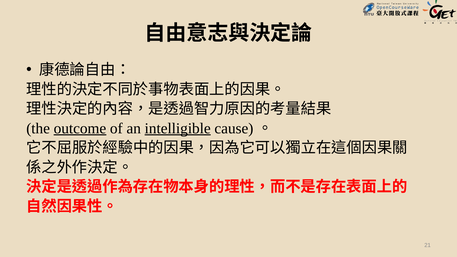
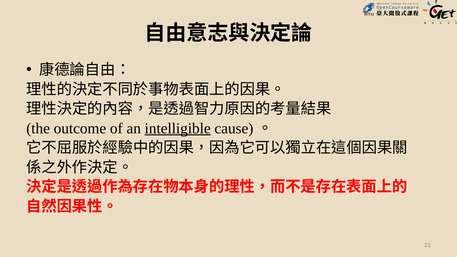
outcome underline: present -> none (80, 128)
